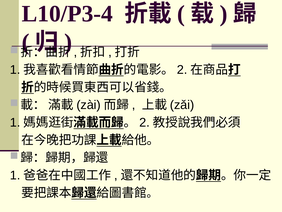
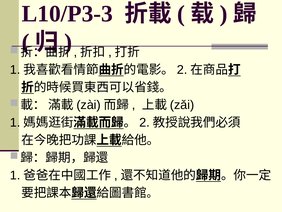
L10/P3-4: L10/P3-4 -> L10/P3-3 (67, 14)
